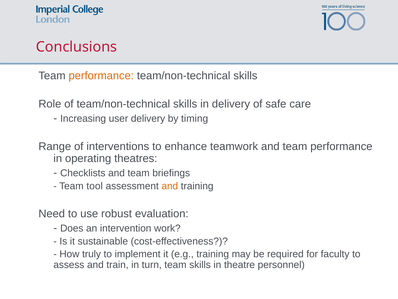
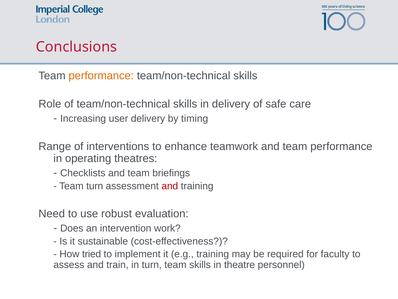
Team tool: tool -> turn (95, 186)
and colour: orange -> red (170, 186)
truly: truly -> tried (92, 254)
